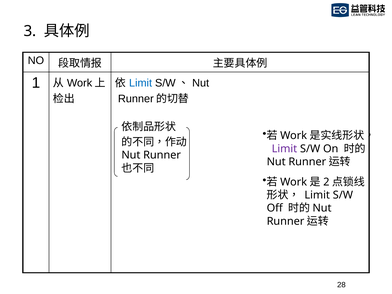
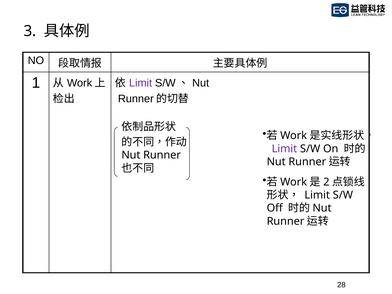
Limit colour: blue -> purple (141, 83)
